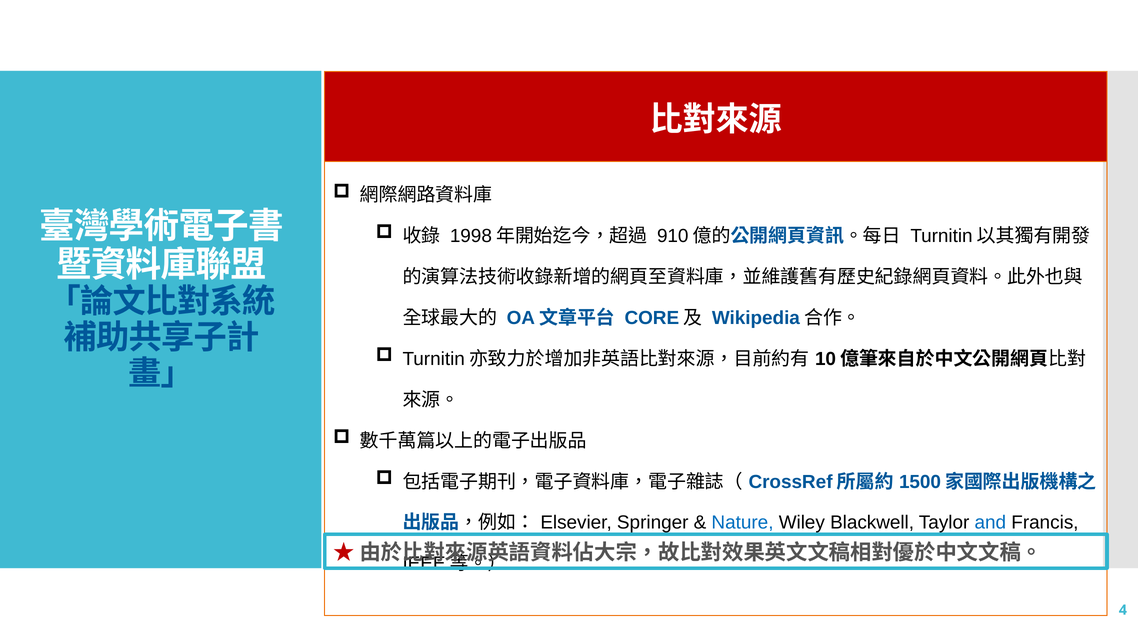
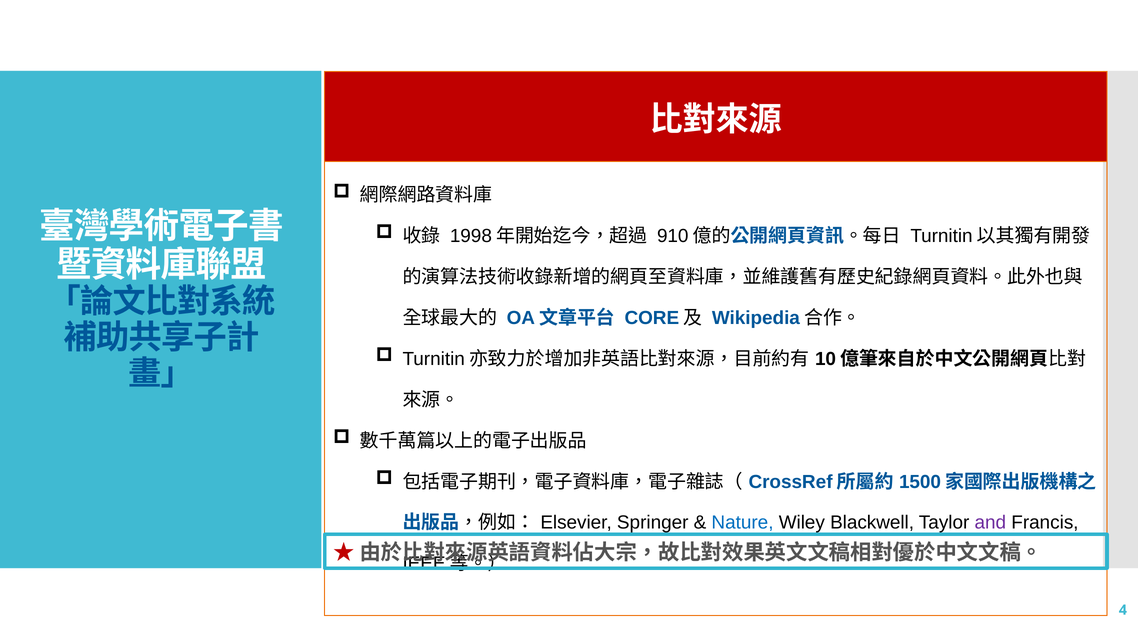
and colour: blue -> purple (990, 523)
